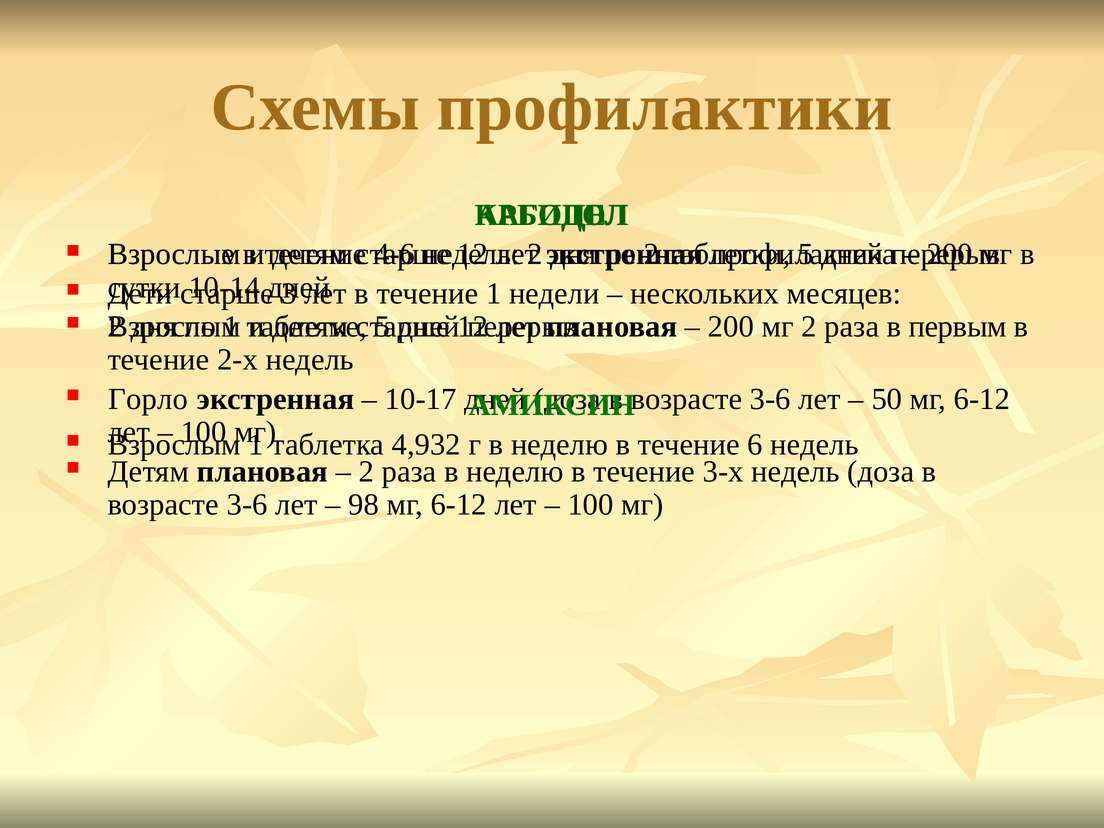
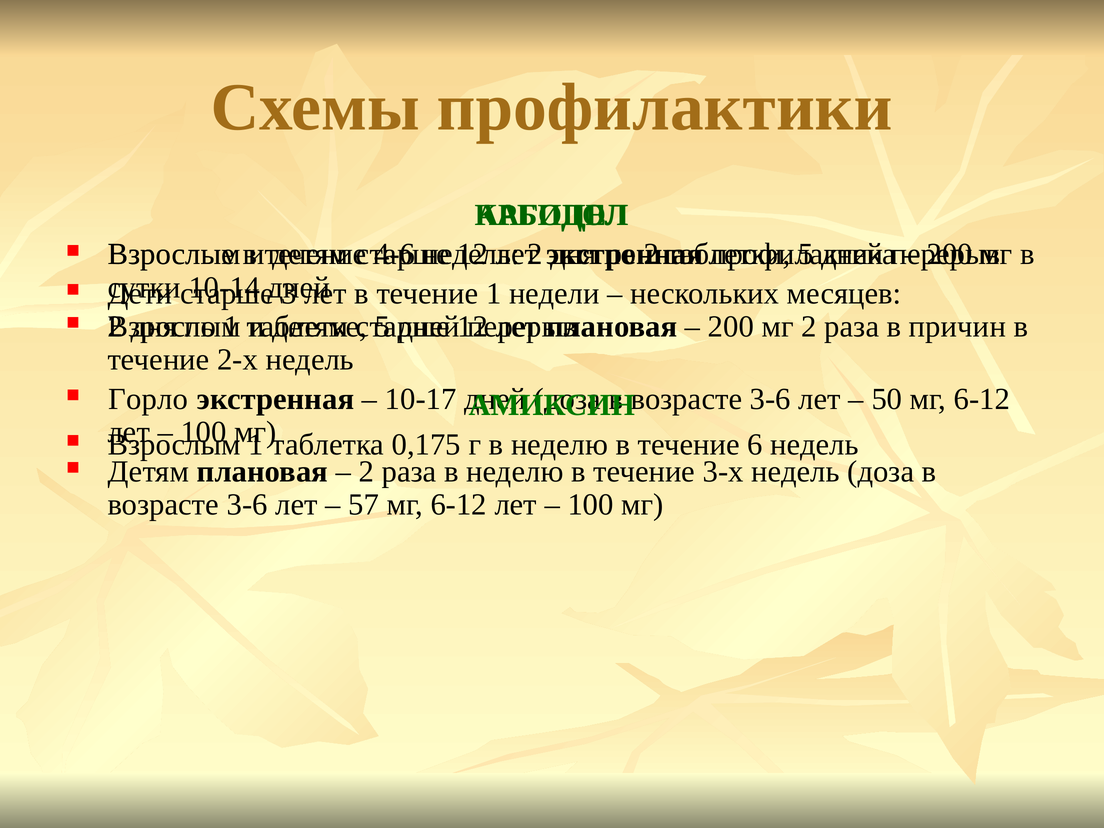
первым: первым -> причин (957, 327)
4,932: 4,932 -> 0,175 (426, 444)
98: 98 -> 57 (364, 505)
